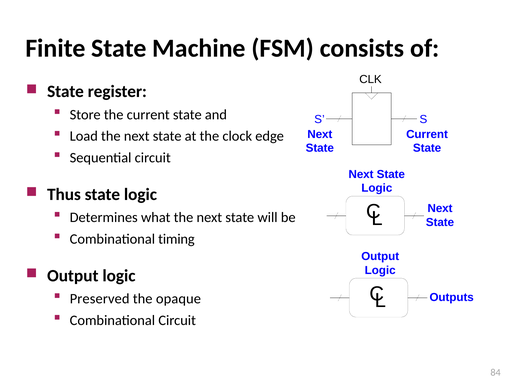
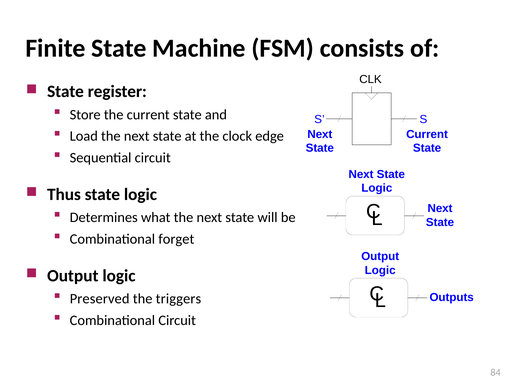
timing: timing -> forget (176, 239)
opaque: opaque -> triggers (178, 298)
